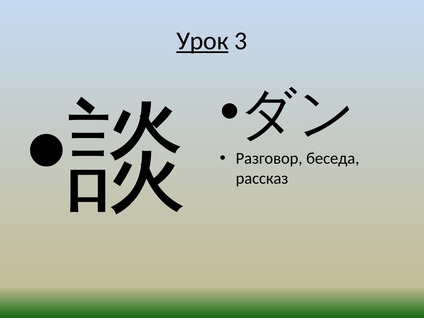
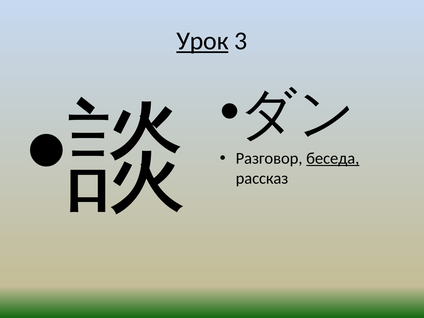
беседа underline: none -> present (333, 159)
